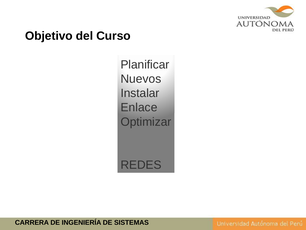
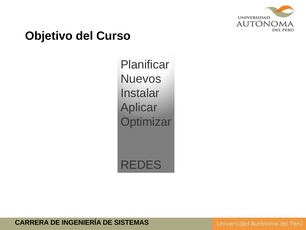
Enlace: Enlace -> Aplicar (139, 107)
